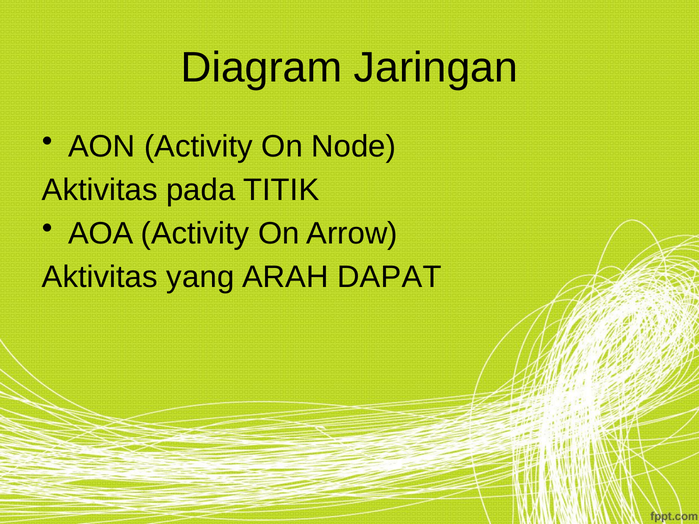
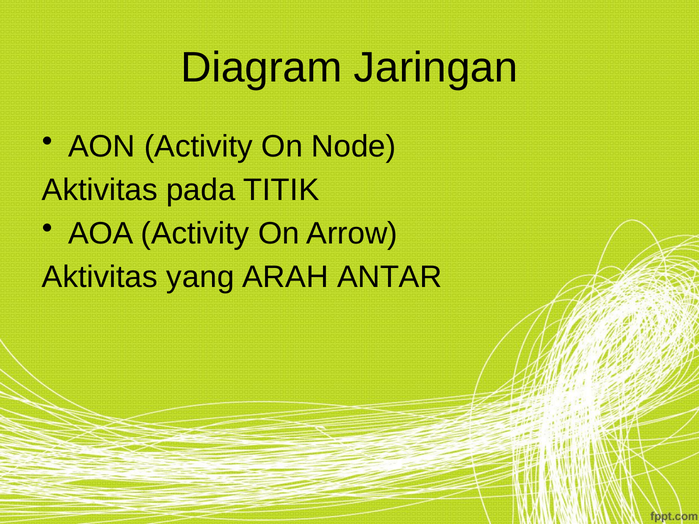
DAPAT: DAPAT -> ANTAR (390, 277)
